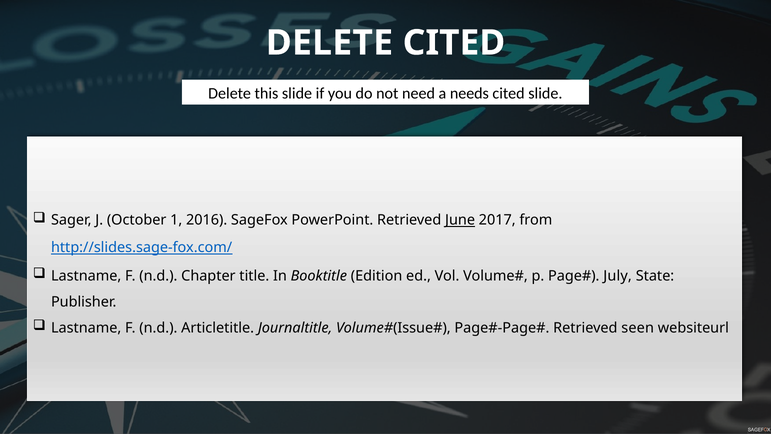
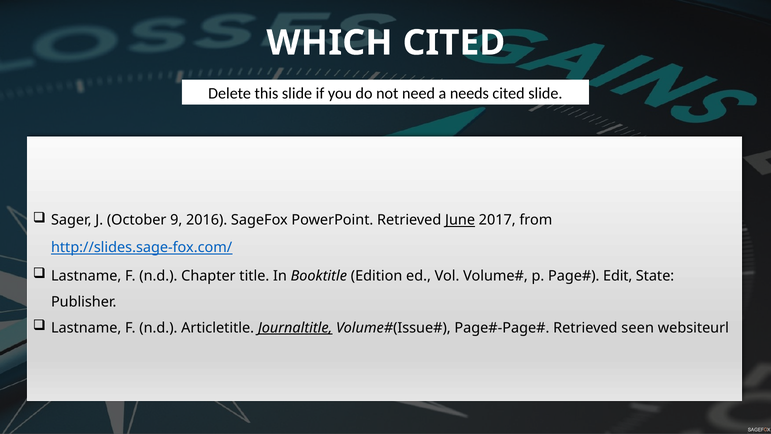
DELETE: DELETE -> WHICH (329, 43)
1: 1 -> 9 (176, 220)
July: July -> Edit (618, 276)
Journaltitle underline: none -> present (295, 328)
